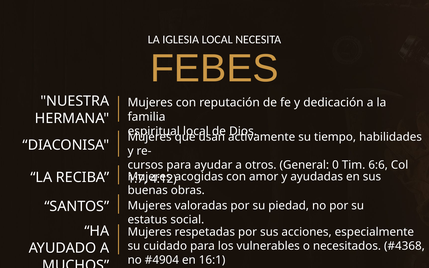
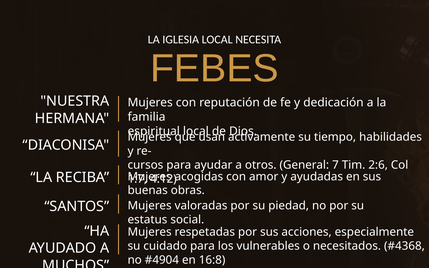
0: 0 -> 7 (335, 165)
6:6: 6:6 -> 2:6 (378, 165)
16:1: 16:1 -> 16:8 (212, 260)
